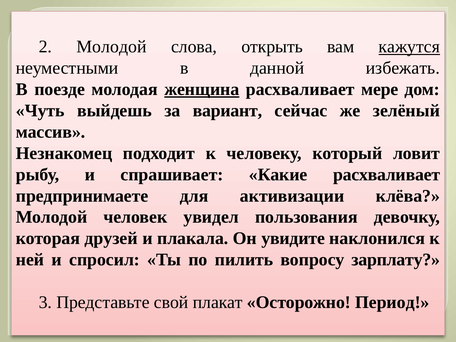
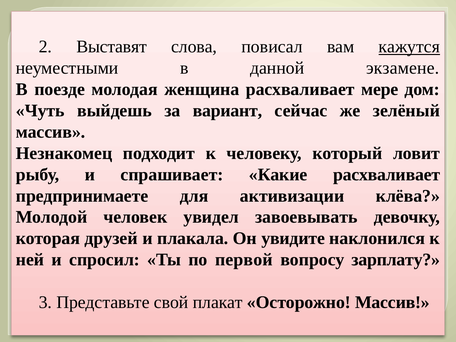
2 Молодой: Молодой -> Выставят (112, 47)
открыть: открыть -> повисал (272, 47)
избежать: избежать -> экзамене (403, 68)
женщина underline: present -> none (202, 89)
пользования: пользования -> завоевывать (306, 217)
пилить: пилить -> первой (244, 260)
Осторожно Период: Период -> Массив (392, 302)
